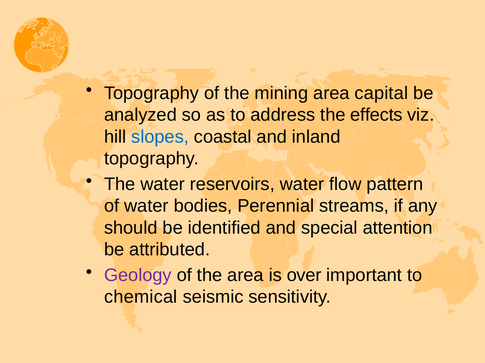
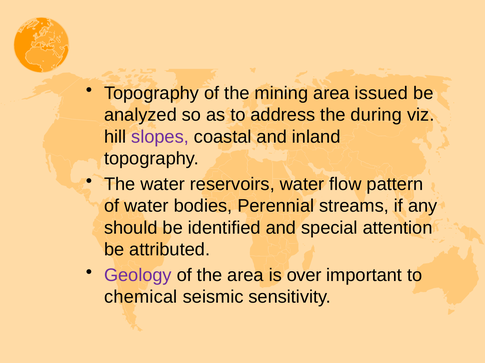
capital: capital -> issued (381, 93)
effects: effects -> during (376, 115)
slopes colour: blue -> purple (160, 137)
